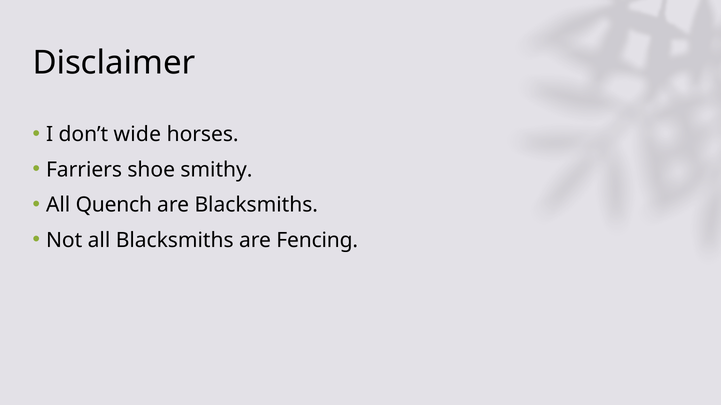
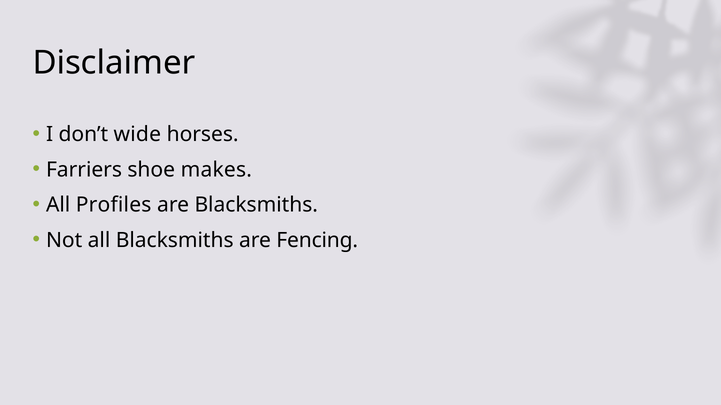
smithy: smithy -> makes (216, 170)
Quench: Quench -> Profiles (114, 205)
